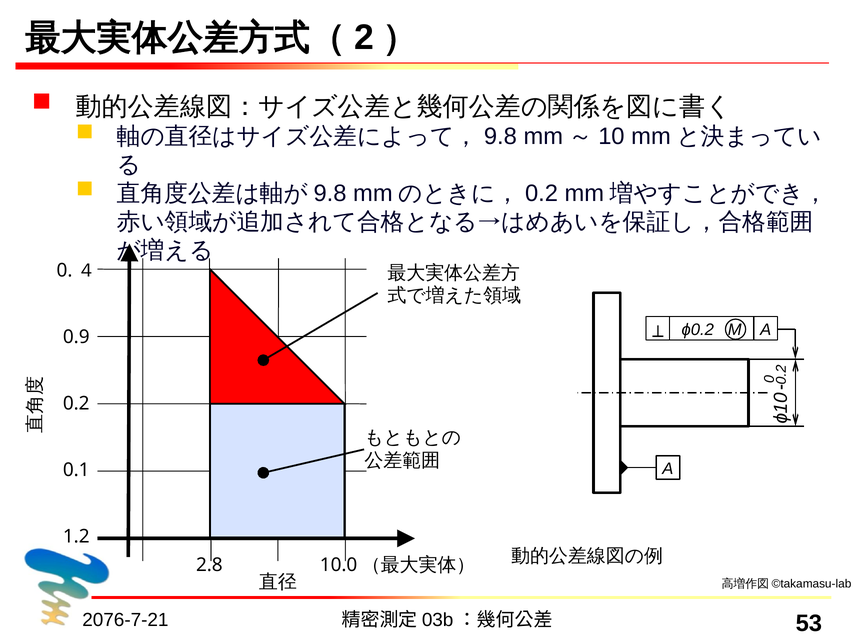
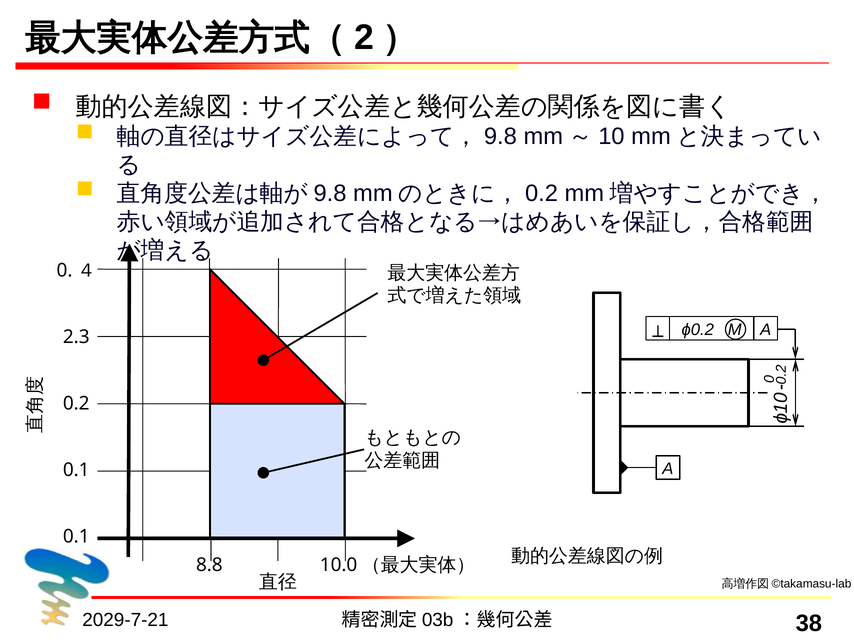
0.9: 0.9 -> 2.3 (76, 337)
1.2: 1.2 -> 0.1 (76, 536)
2.8: 2.8 -> 8.8 (209, 565)
2076-7-21: 2076-7-21 -> 2029-7-21 (125, 620)
53: 53 -> 38 (809, 623)
